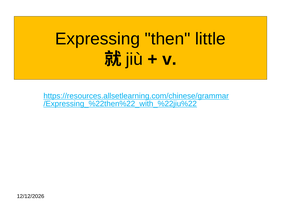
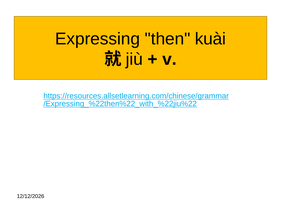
little: little -> kuài (210, 39)
